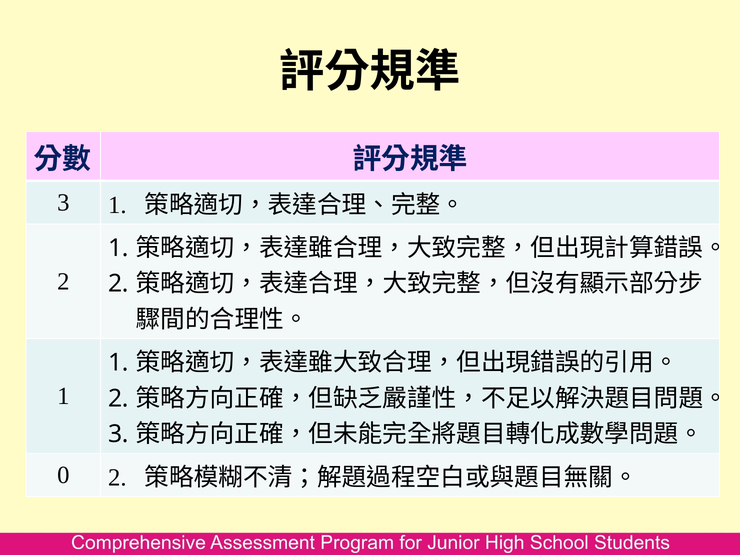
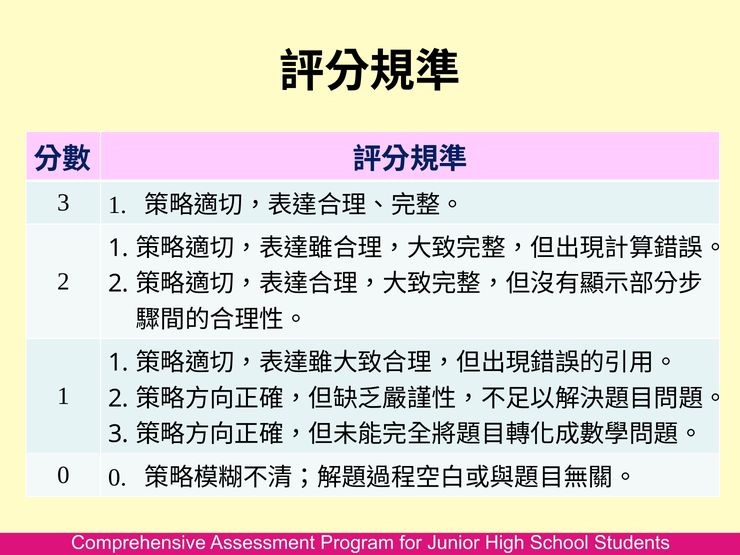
0 2: 2 -> 0 (117, 477)
